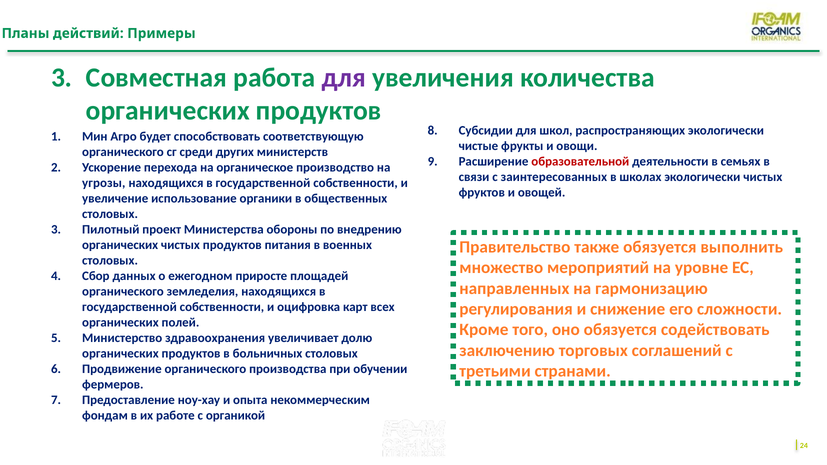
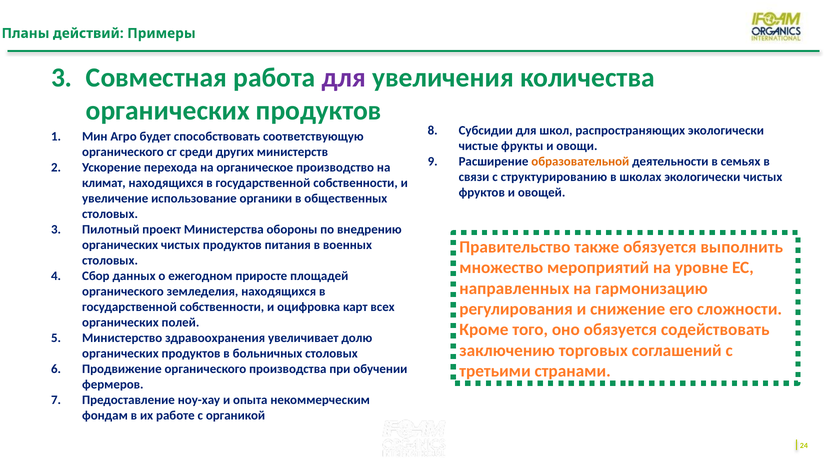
образовательной colour: red -> orange (580, 162)
заинтересованных: заинтересованных -> структурированию (554, 177)
угрозы: угрозы -> климат (104, 183)
